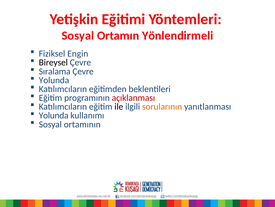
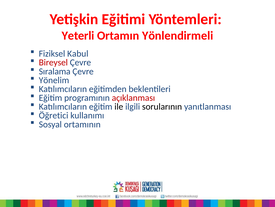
Sosyal: Sosyal -> Yeterli (78, 35)
Engin: Engin -> Kabul (78, 54)
Bireysel colour: black -> red (53, 62)
Yolunda: Yolunda -> Yönelim (54, 80)
sorularının colour: orange -> black (162, 106)
Yolunda: Yolunda -> Öğretici (54, 115)
